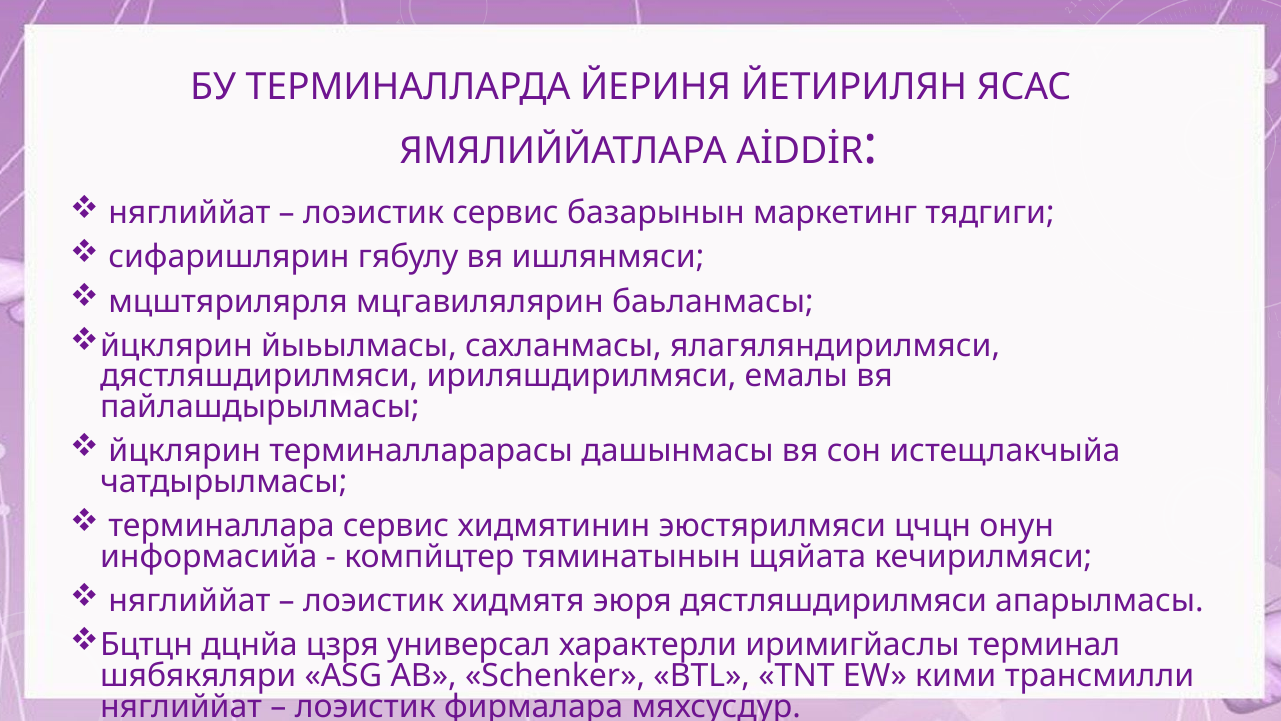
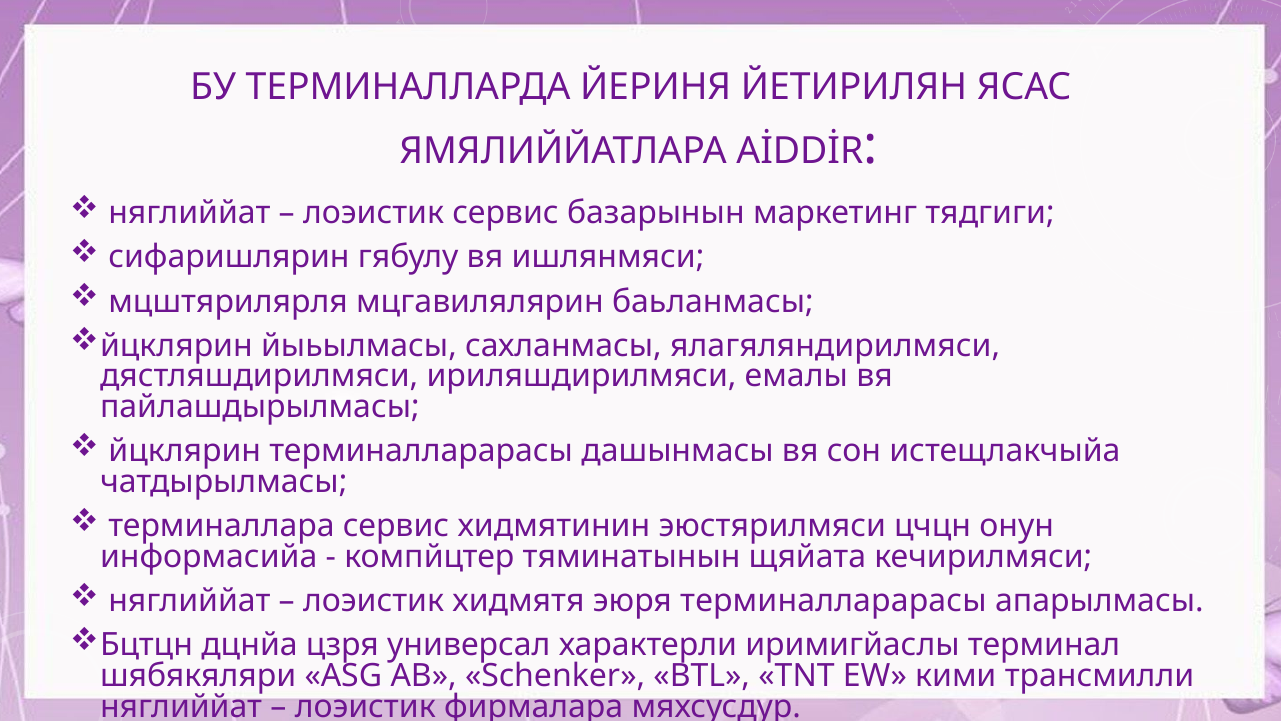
эюря дястляшдирилмяси: дястляшдирилмяси -> терминалларарасы (833, 601)
